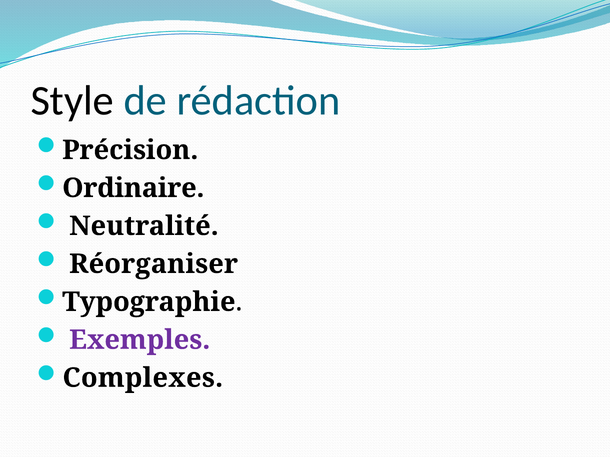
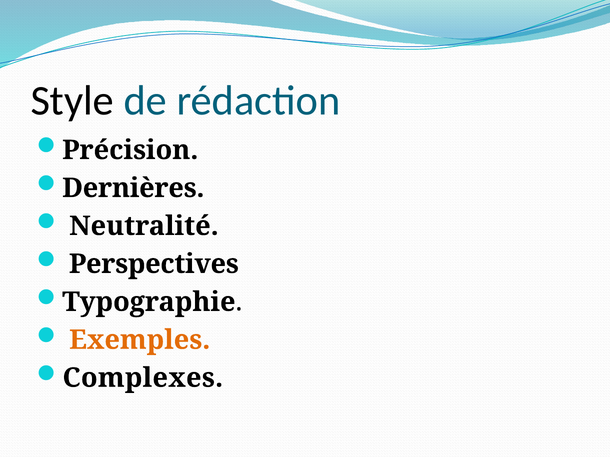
Ordinaire: Ordinaire -> Dernières (133, 188)
Réorganiser: Réorganiser -> Perspectives (154, 264)
Exemples colour: purple -> orange (140, 340)
